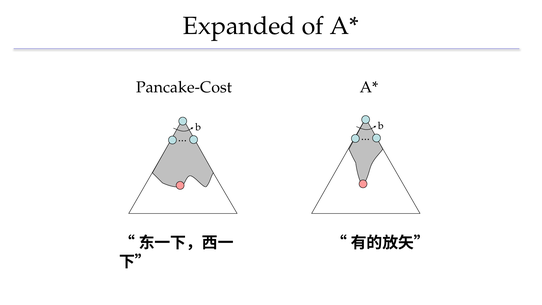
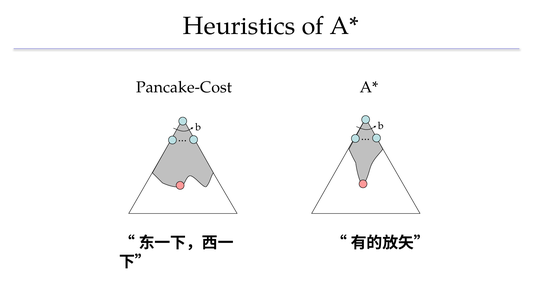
Expanded: Expanded -> Heuristics (239, 26)
